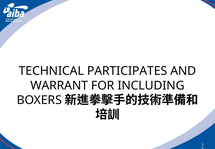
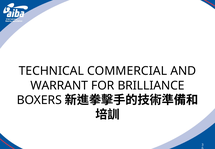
PARTICIPATES: PARTICIPATES -> COMMERCIAL (127, 71)
INCLUDING: INCLUDING -> BRILLIANCE (151, 85)
